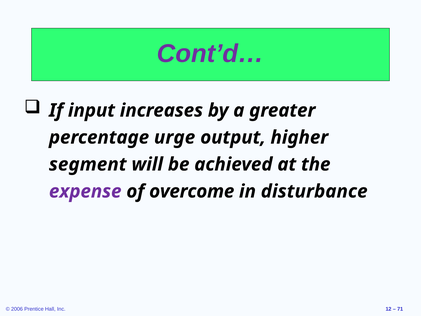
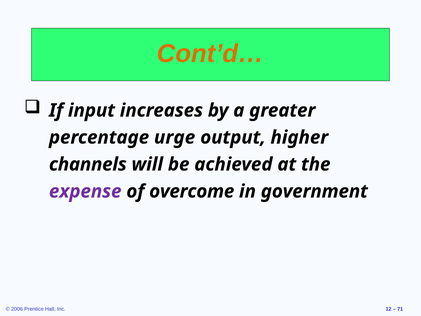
Cont’d… colour: purple -> orange (210, 54)
segment: segment -> channels (88, 164)
disturbance: disturbance -> government (314, 191)
